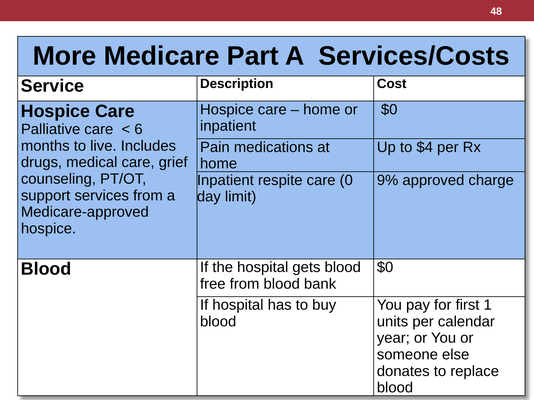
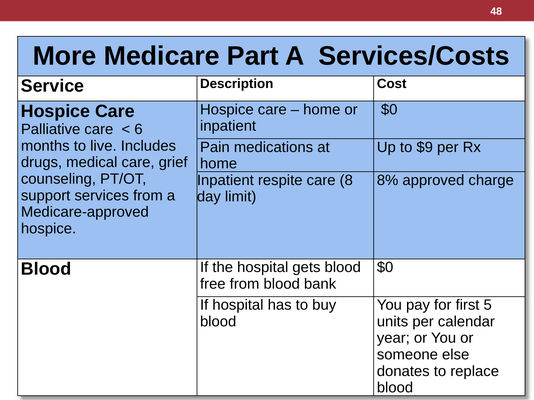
$4: $4 -> $9 (425, 147)
0: 0 -> 8 (346, 180)
9%: 9% -> 8% (388, 180)
1: 1 -> 5 (488, 305)
